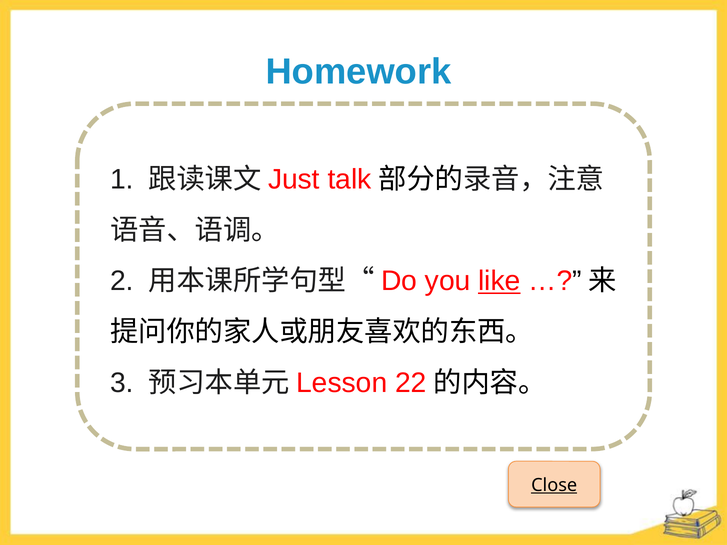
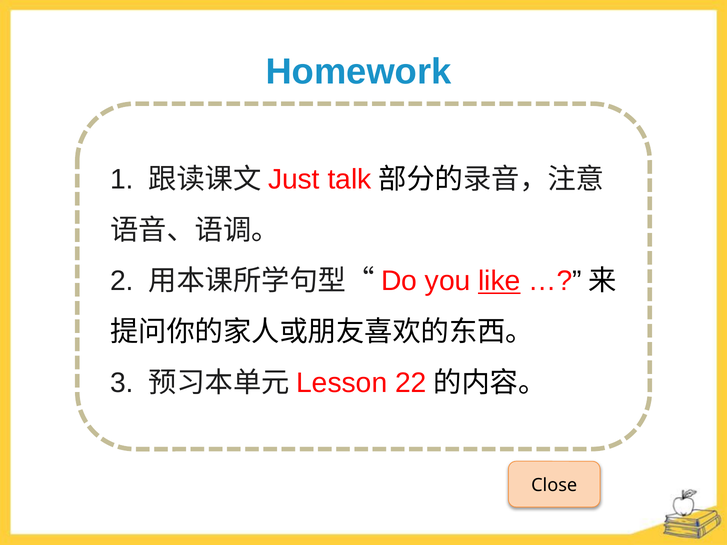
Close underline: present -> none (554, 486)
